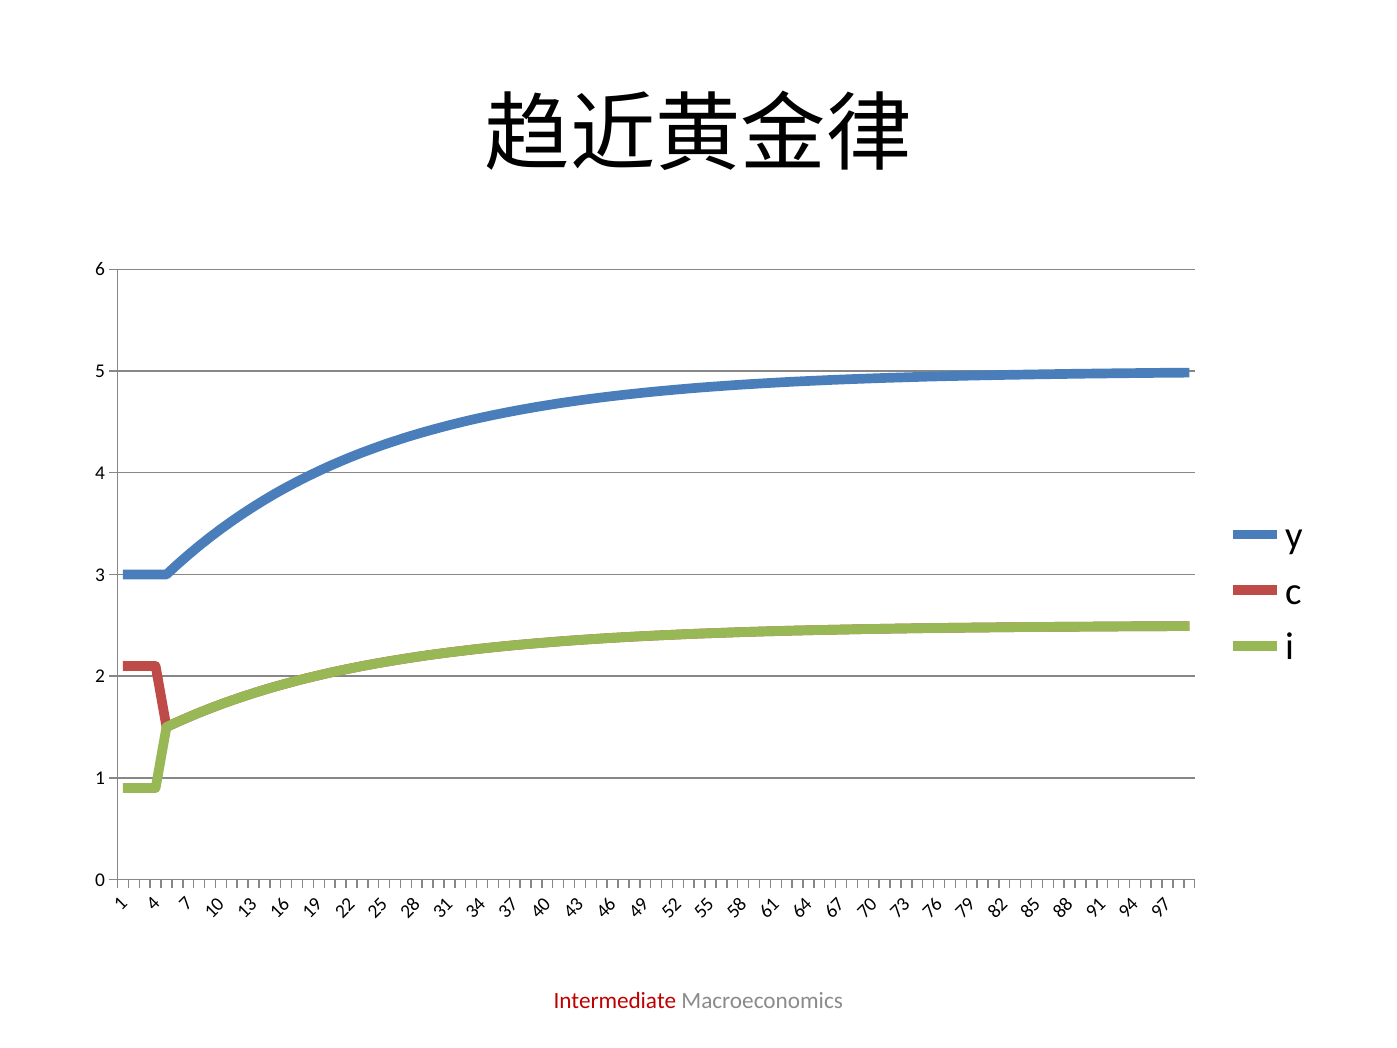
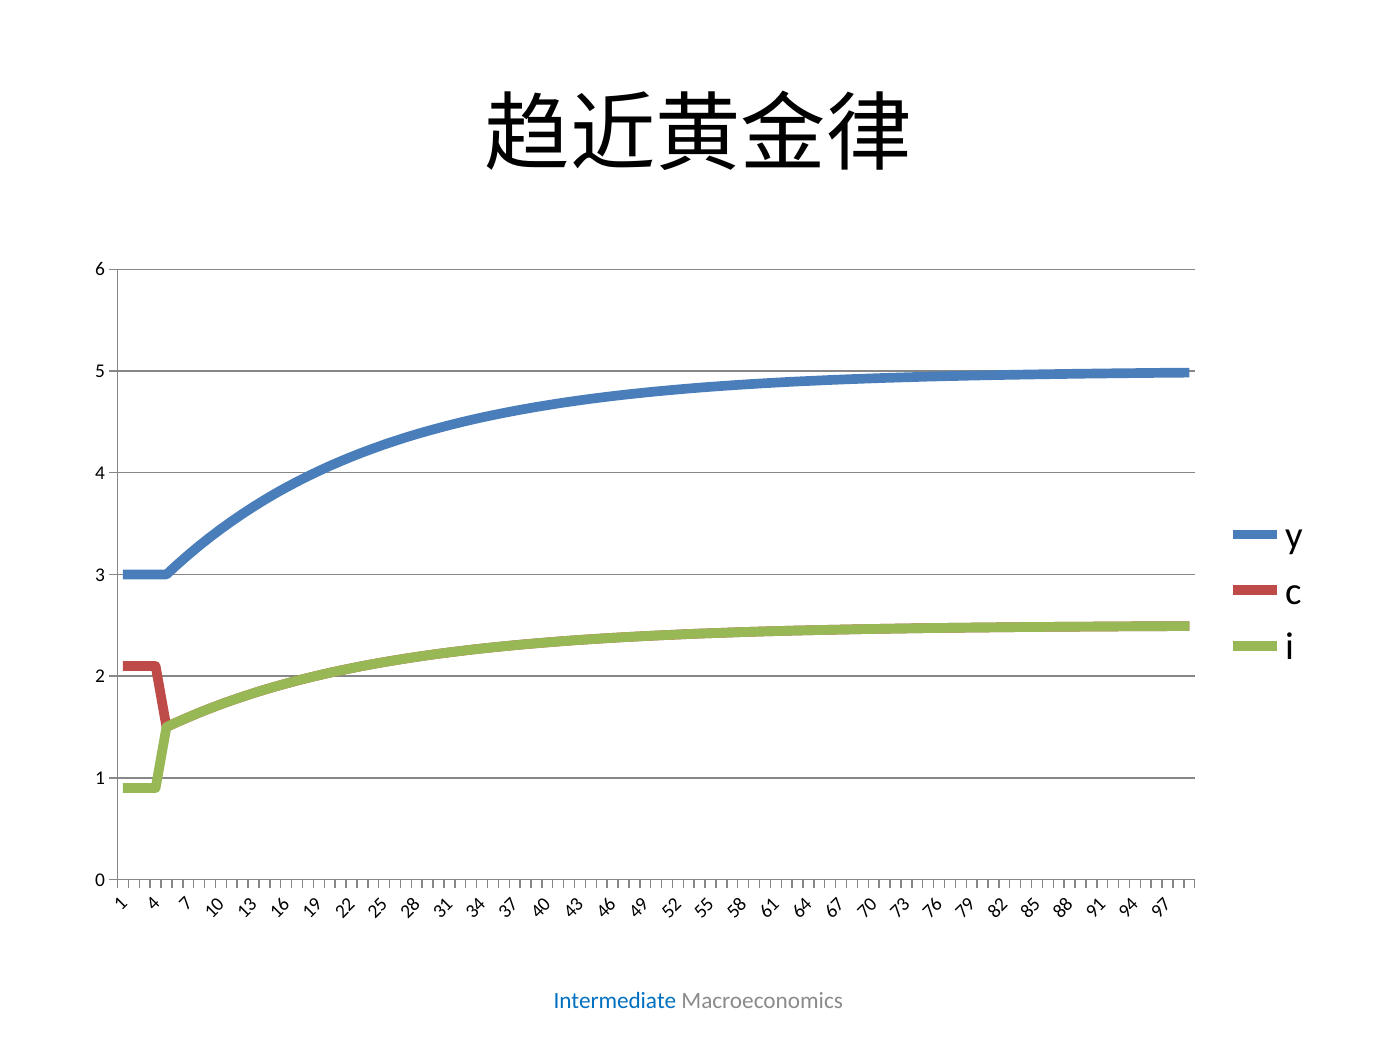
Intermediate colour: red -> blue (615, 1000)
